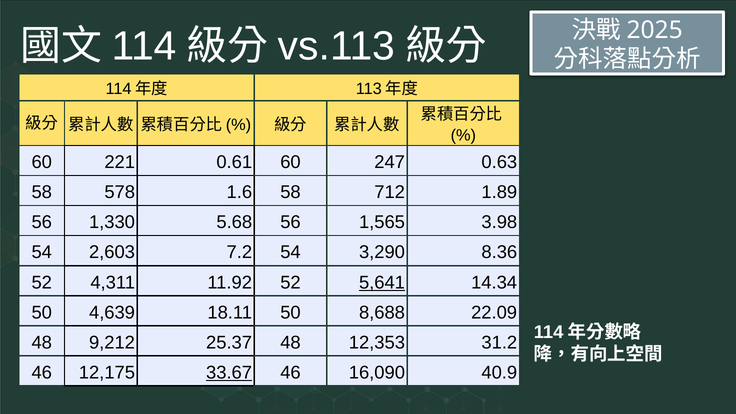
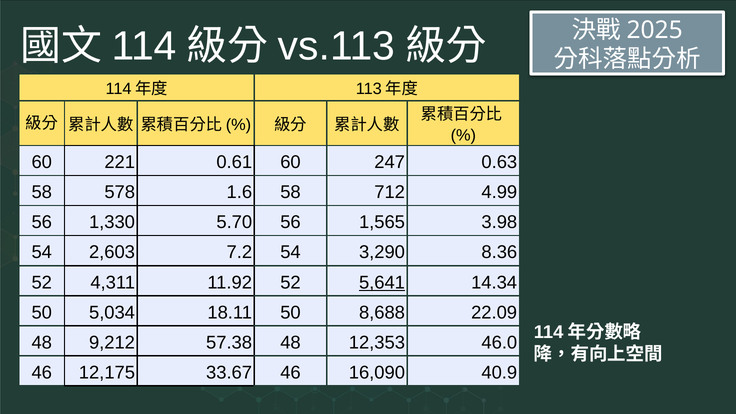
1.89: 1.89 -> 4.99 (499, 192)
5.68: 5.68 -> 5.70 (234, 222)
4,639: 4,639 -> 5,034 (112, 312)
25.37: 25.37 -> 57.38 (229, 342)
31.2: 31.2 -> 46.0 (499, 342)
33.67 underline: present -> none (229, 373)
